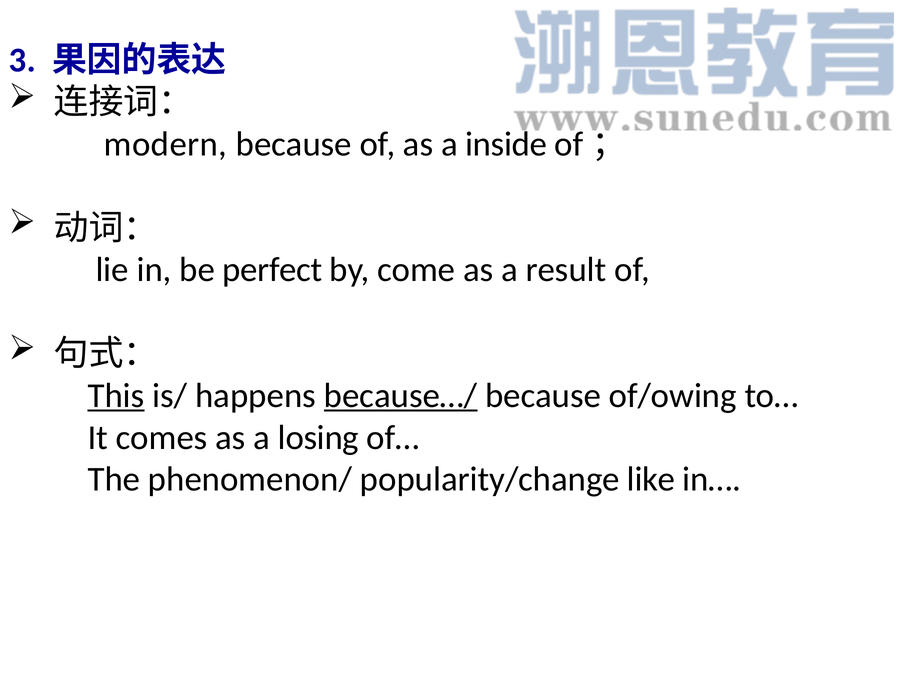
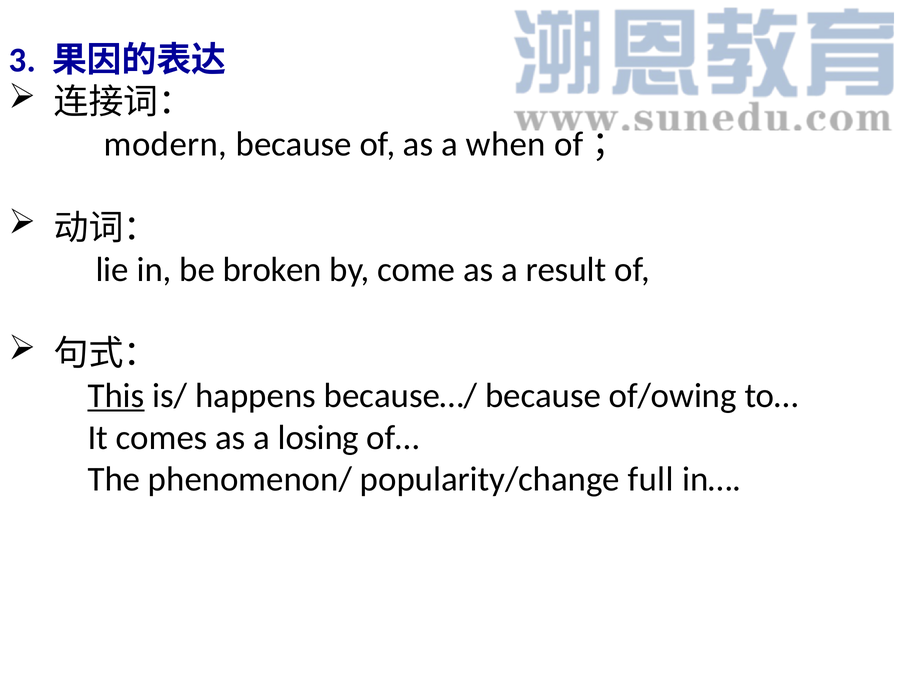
inside: inside -> when (506, 144)
perfect: perfect -> broken (272, 270)
because…/ underline: present -> none (401, 395)
like: like -> full (651, 479)
